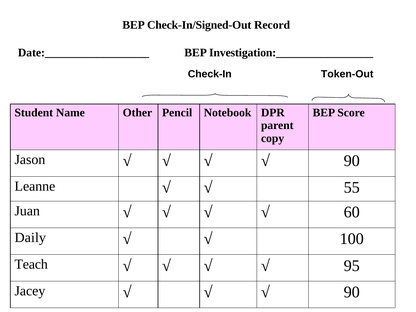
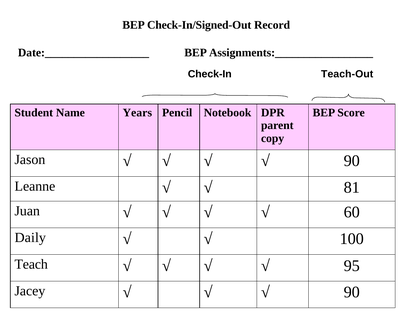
Investigation:_________________: Investigation:_________________ -> Assignments:_________________ (291, 53)
Token-Out: Token-Out -> Teach-Out (347, 74)
Other: Other -> Years (137, 113)
55: 55 -> 81 (352, 188)
